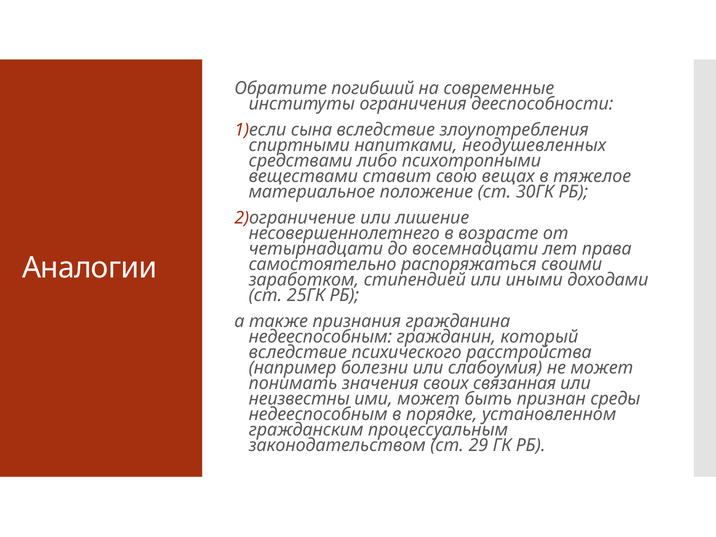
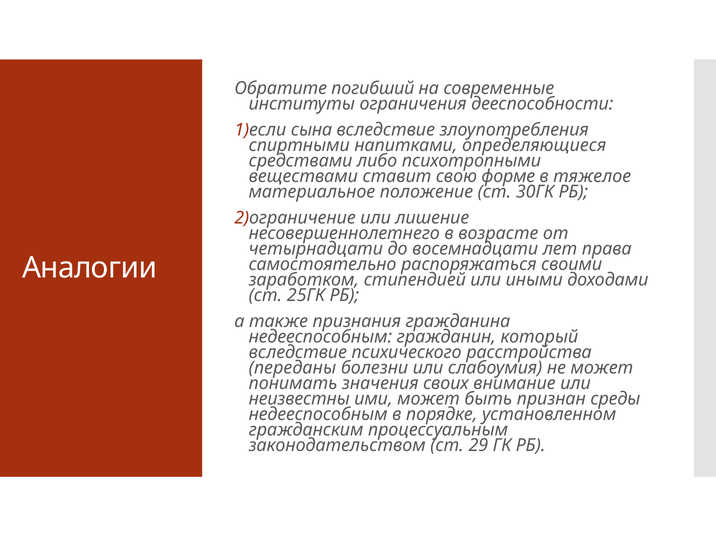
неодушевленных: неодушевленных -> определяющиеся (534, 145)
вещах: вещах -> форме (508, 176)
например: например -> переданы (292, 368)
связанная: связанная -> внимание (515, 383)
